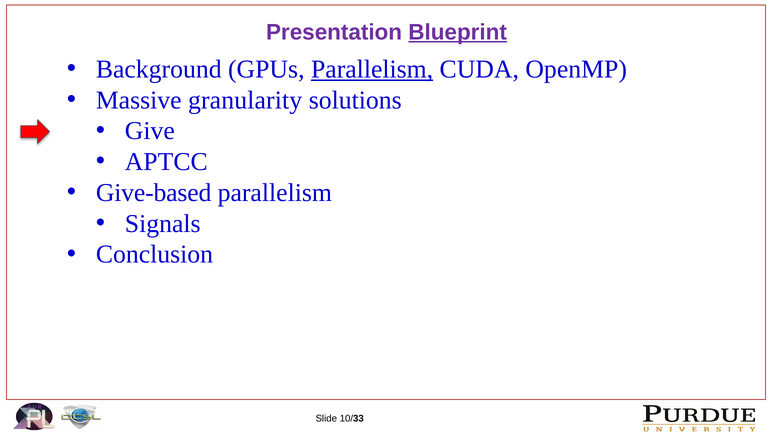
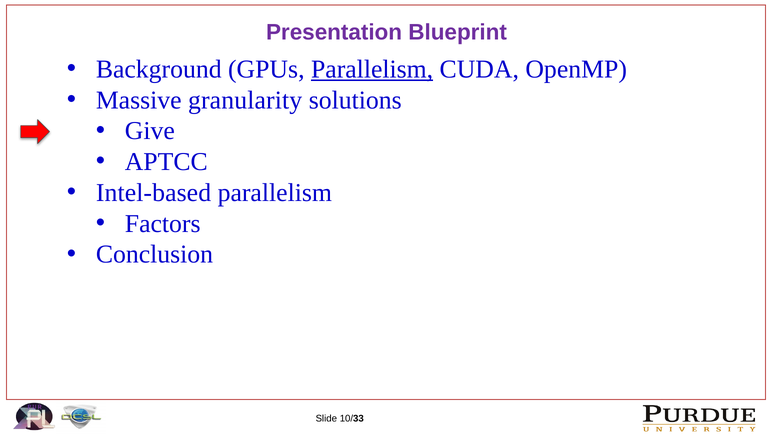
Blueprint underline: present -> none (458, 32)
Give-based: Give-based -> Intel-based (153, 193)
Signals: Signals -> Factors (163, 224)
